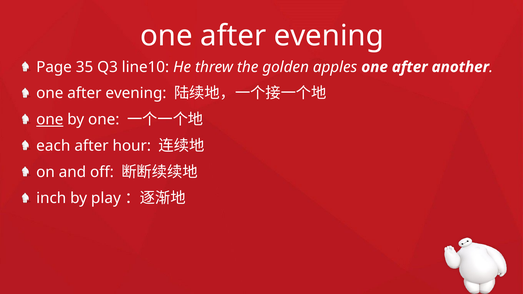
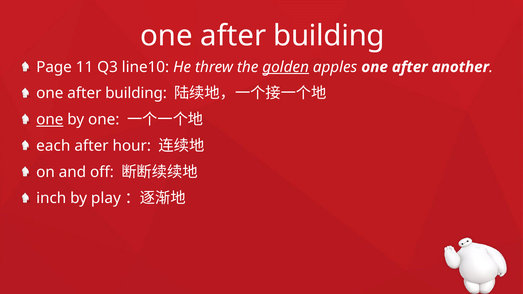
evening: evening -> building (329, 36)
35: 35 -> 11 (85, 67)
golden underline: none -> present (286, 67)
evening: evening -> building (136, 93)
